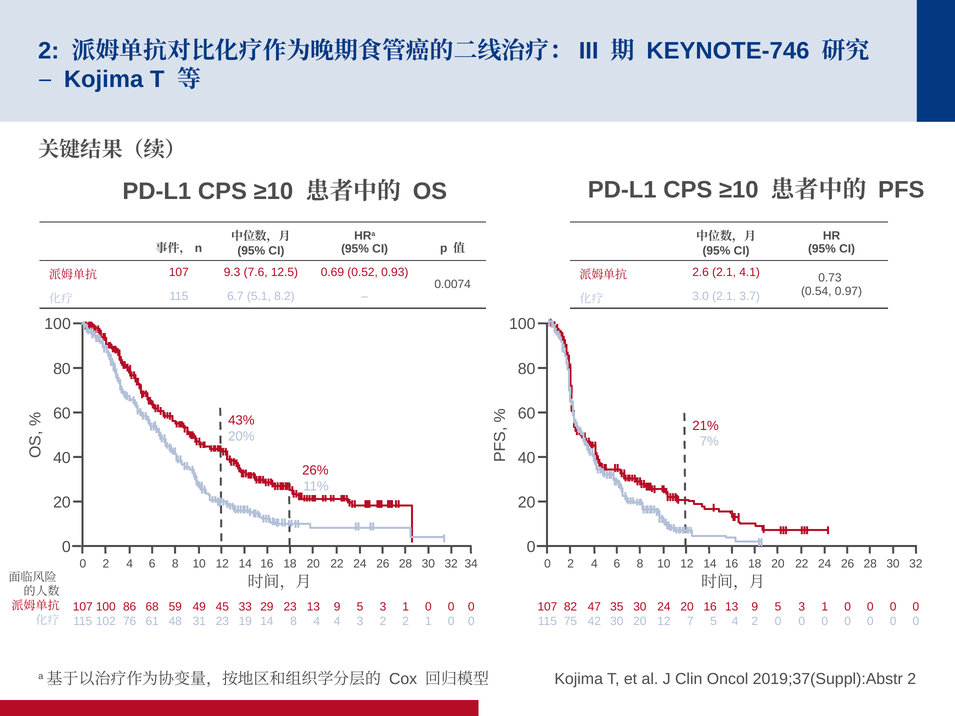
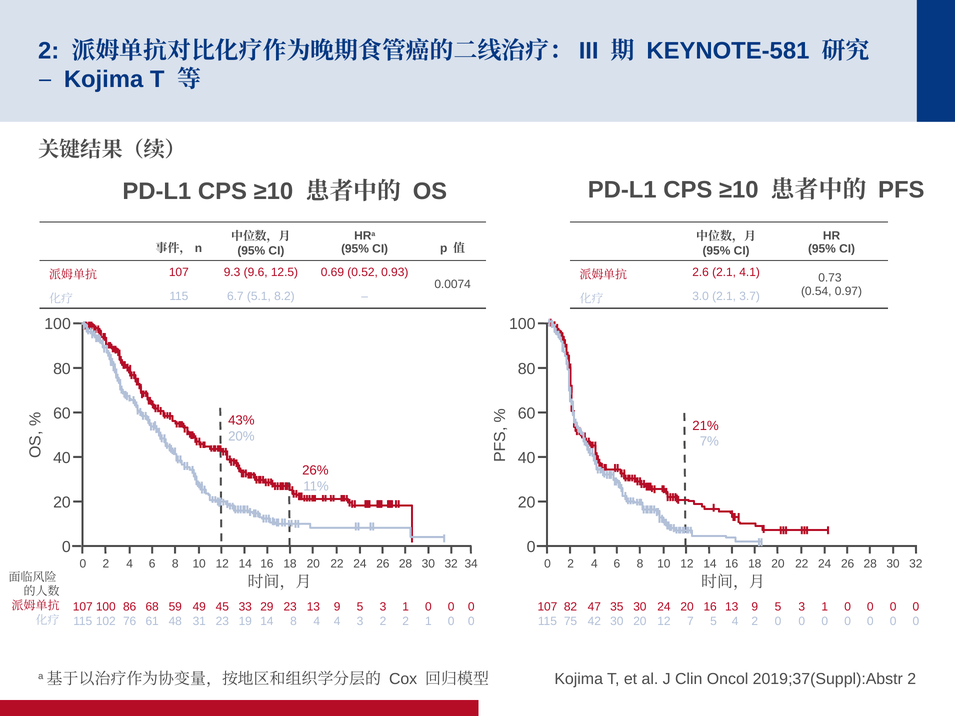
KEYNOTE-746: KEYNOTE-746 -> KEYNOTE-581 (728, 51)
7.6: 7.6 -> 9.6 (256, 273)
